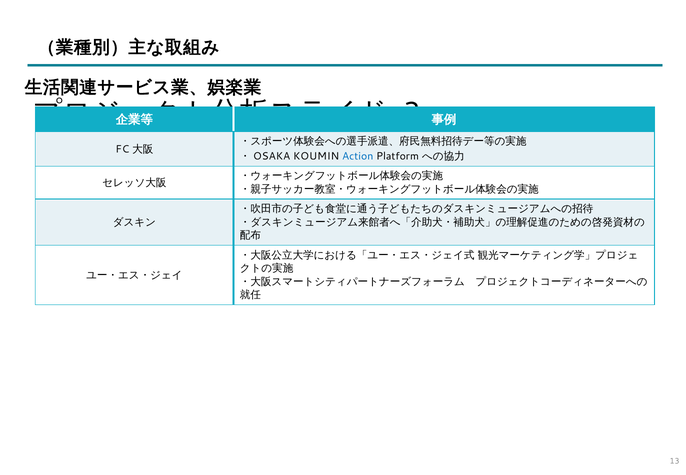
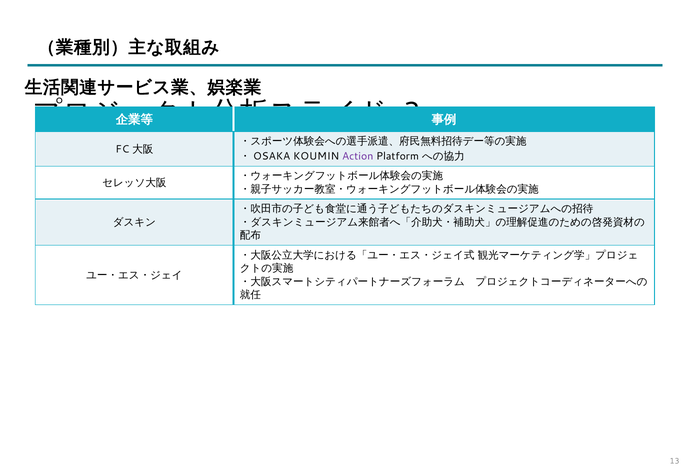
Action colour: blue -> purple (358, 156)
